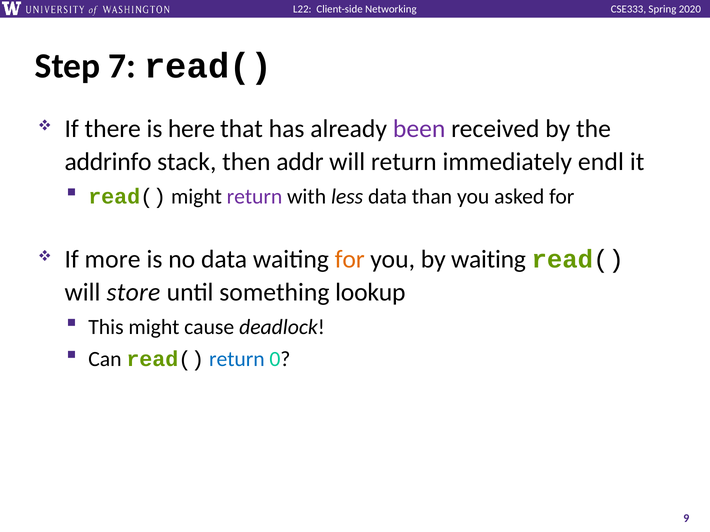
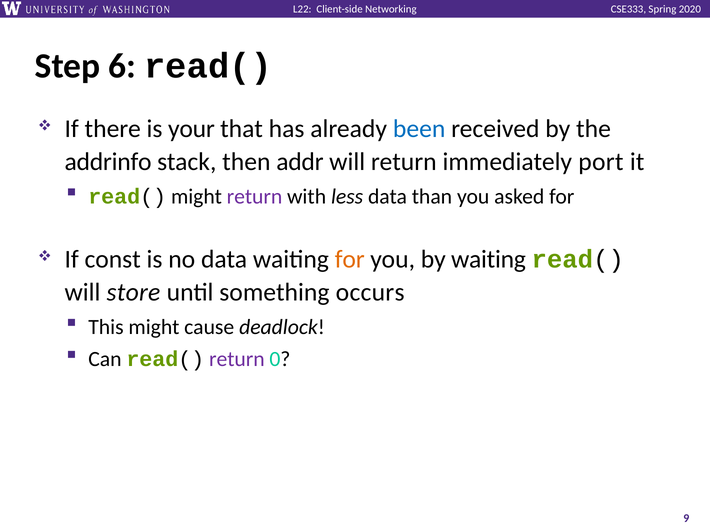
7: 7 -> 6 (122, 66)
here: here -> your (191, 129)
been colour: purple -> blue (419, 129)
endl: endl -> port (601, 162)
more: more -> const (113, 259)
lookup: lookup -> occurs (370, 293)
return colour: blue -> purple (237, 360)
